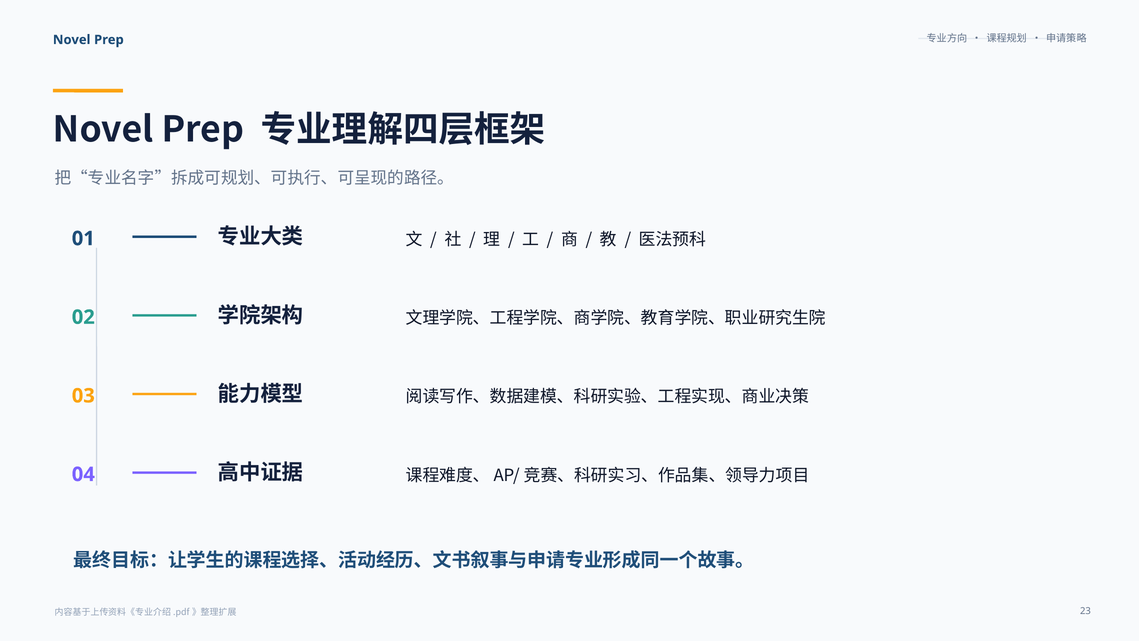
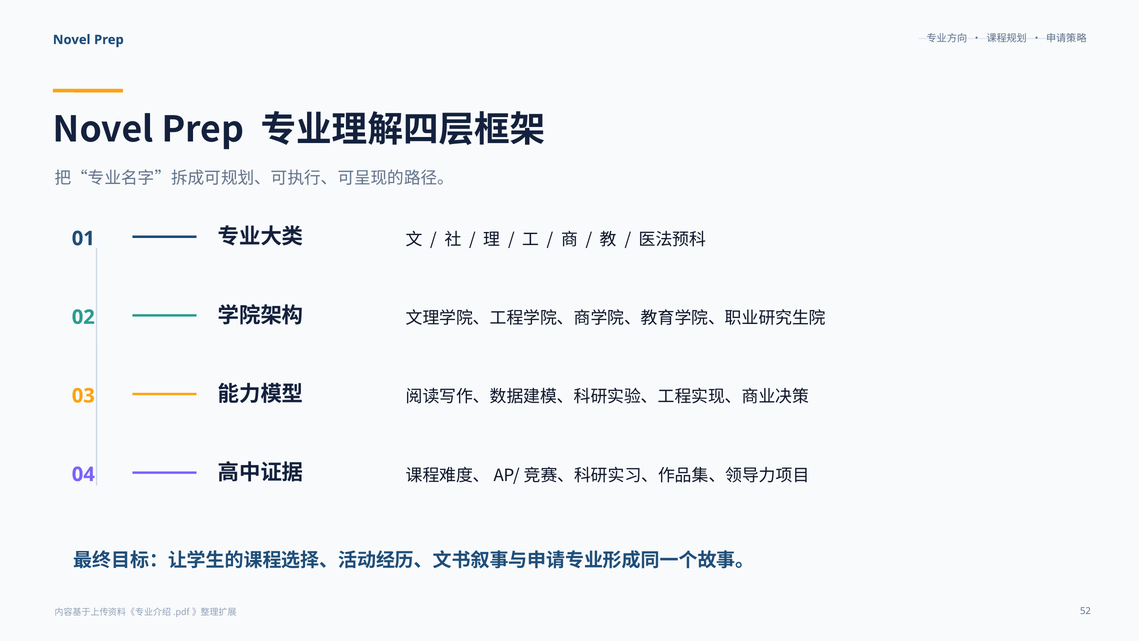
23: 23 -> 52 (1085, 611)
